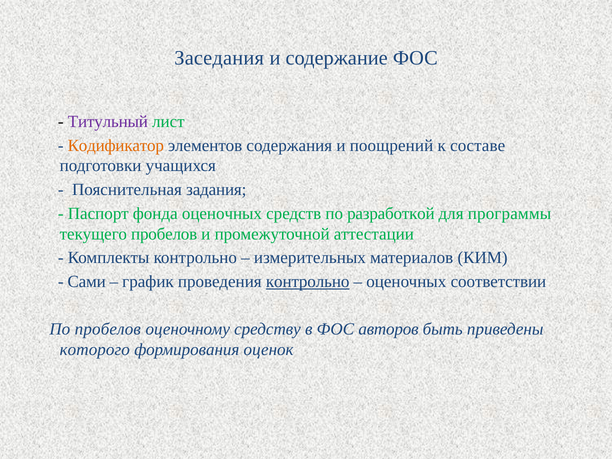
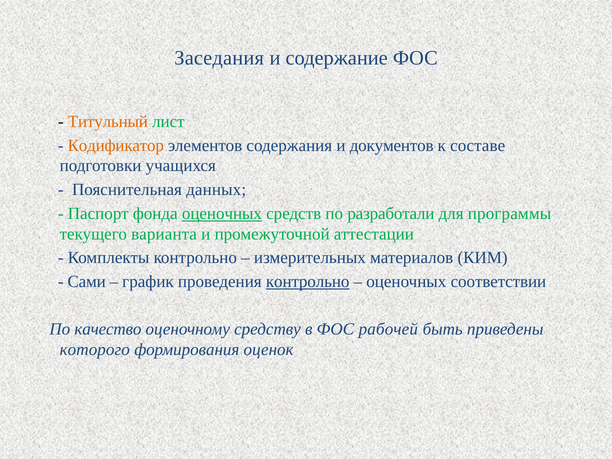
Титульный colour: purple -> orange (108, 122)
поощрений: поощрений -> документов (392, 145)
задания: задания -> данных (216, 190)
оценочных underline: none -> present (222, 214)
разработкой: разработкой -> разработали (391, 214)
текущего пробелов: пробелов -> варианта (164, 234)
По пробелов: пробелов -> качество (108, 329)
авторов: авторов -> рабочей (388, 329)
